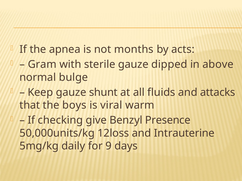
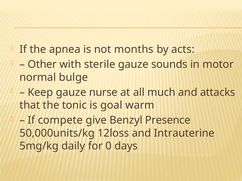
Gram: Gram -> Other (42, 65)
dipped: dipped -> sounds (169, 65)
above: above -> motor (218, 65)
shunt: shunt -> nurse (103, 93)
fluids: fluids -> much (161, 93)
boys: boys -> tonic (74, 105)
viral: viral -> goal (111, 105)
checking: checking -> compete (60, 121)
9: 9 -> 0 (109, 146)
